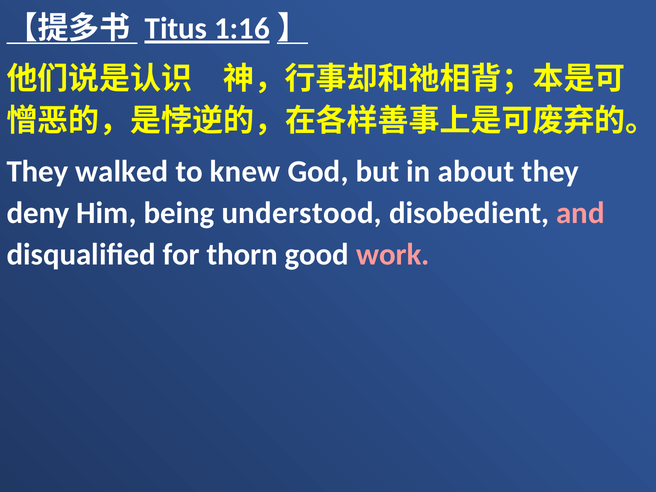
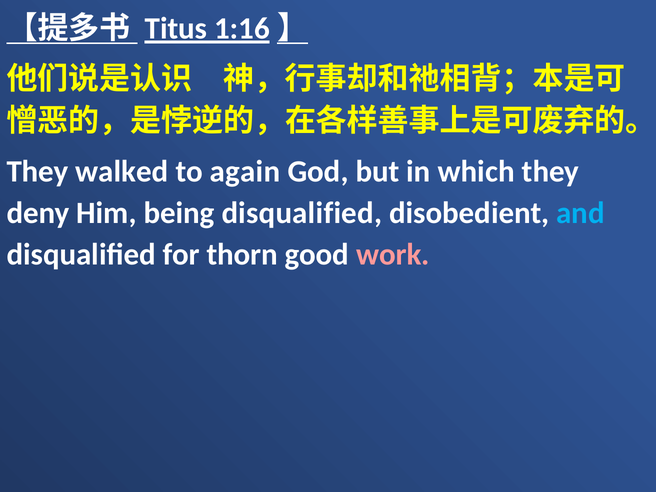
knew: knew -> again (245, 172)
about: about -> which (476, 172)
being understood: understood -> disqualified (302, 213)
and colour: pink -> light blue (580, 213)
